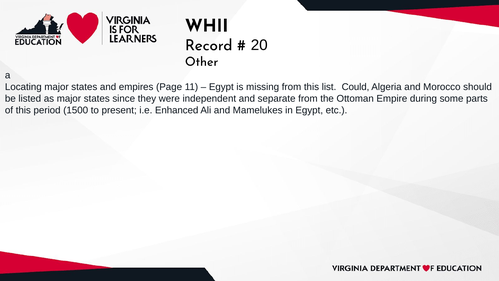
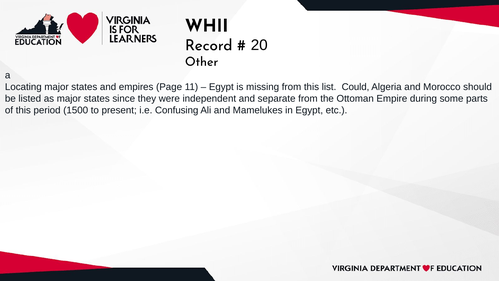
Enhanced: Enhanced -> Confusing (177, 110)
